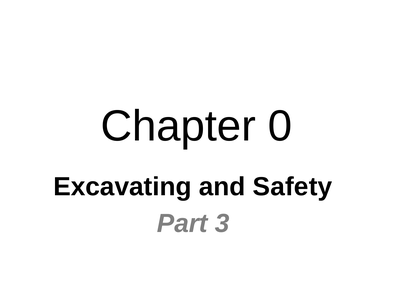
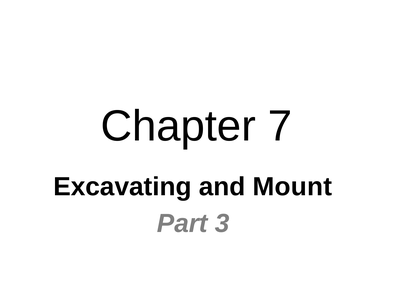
0: 0 -> 7 (280, 126)
Safety: Safety -> Mount (292, 187)
